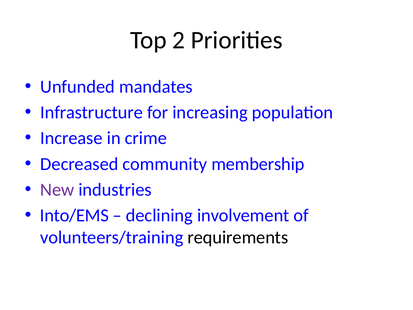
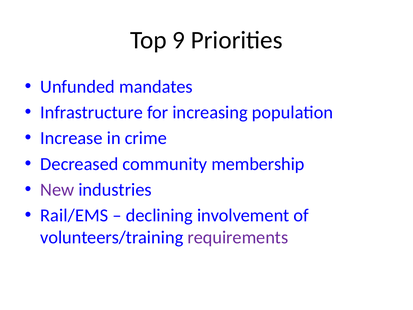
2: 2 -> 9 (179, 40)
Into/EMS: Into/EMS -> Rail/EMS (74, 215)
requirements colour: black -> purple (238, 237)
